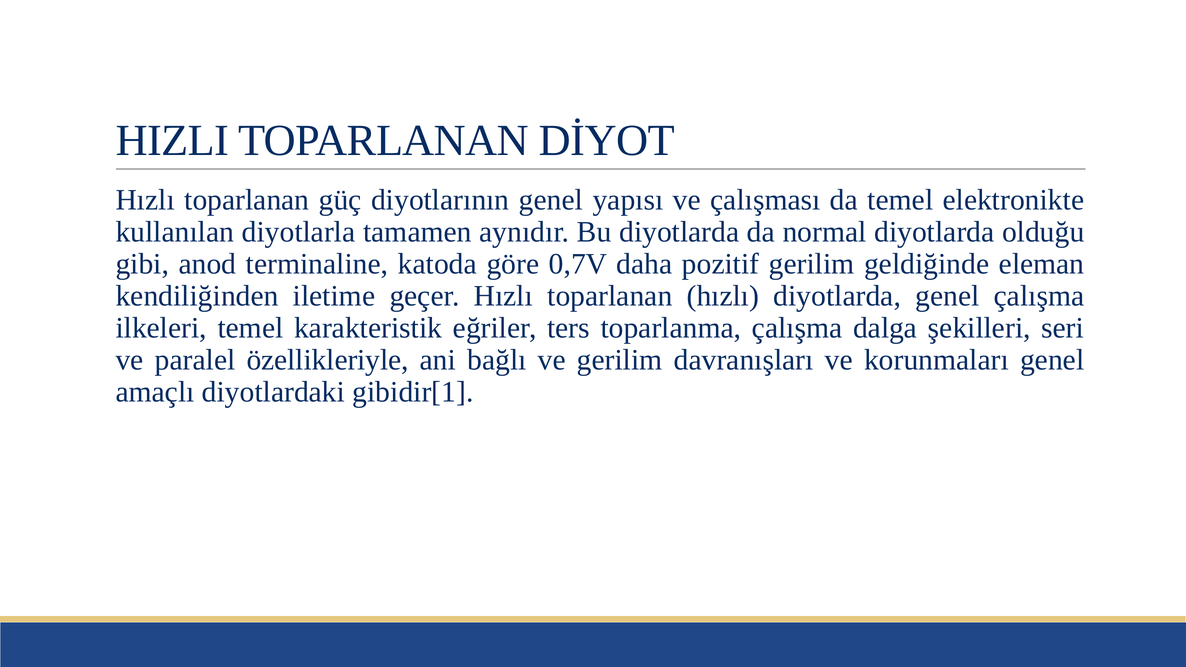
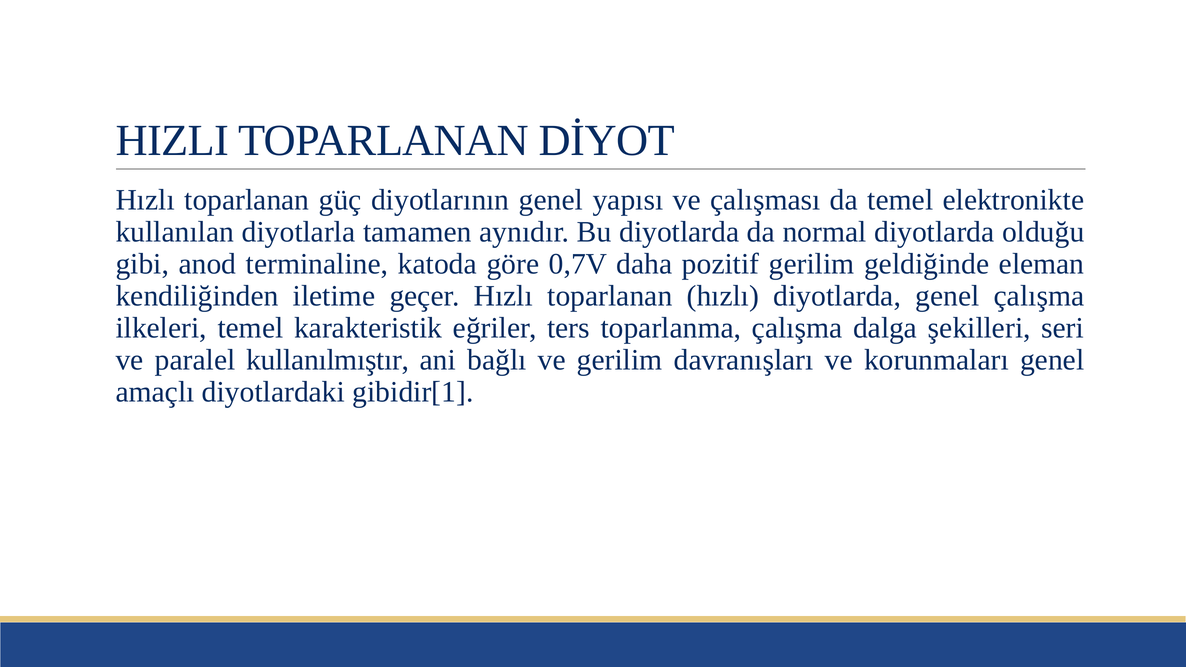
özellikleriyle: özellikleriyle -> kullanılmıştır (328, 360)
